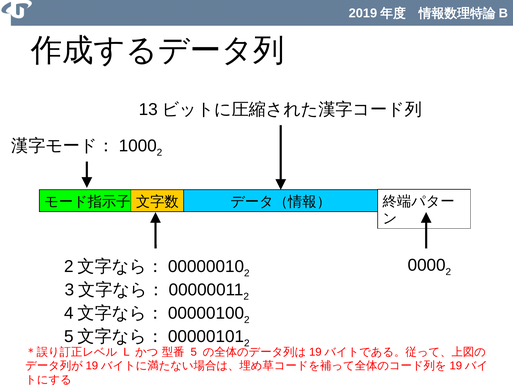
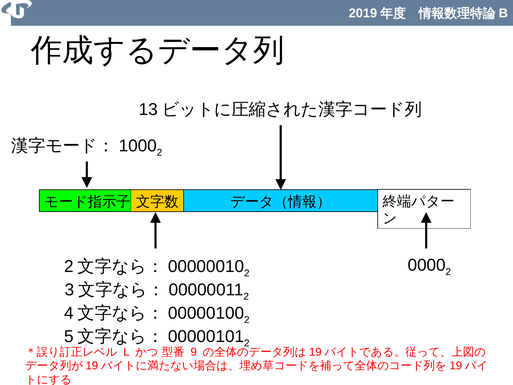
5: 5 -> 9 (194, 352)
